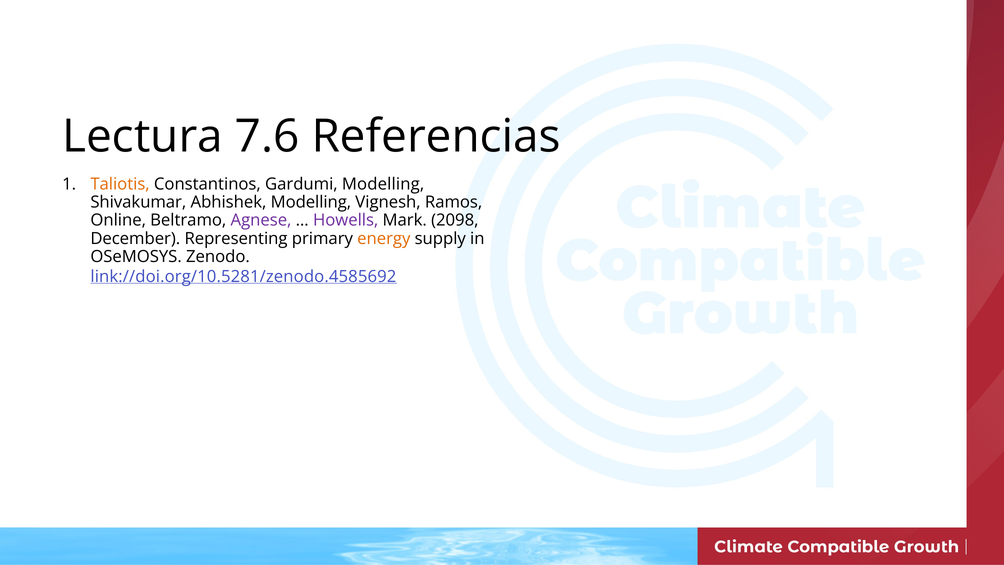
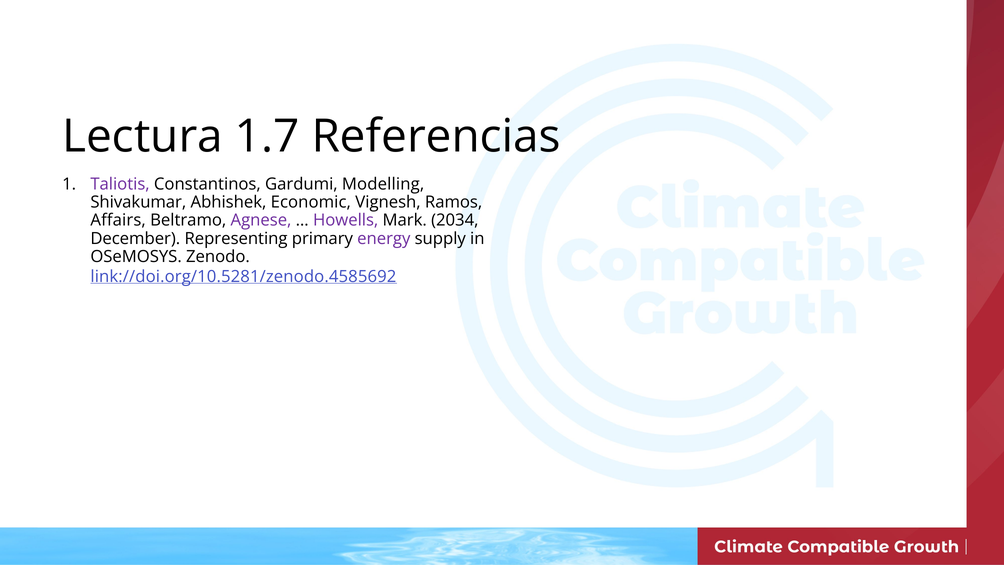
7.6: 7.6 -> 1.7 (267, 136)
Taliotis colour: orange -> purple (120, 184)
Abhishek Modelling: Modelling -> Economic (311, 202)
Online: Online -> Affairs (118, 220)
2098: 2098 -> 2034 (455, 220)
energy colour: orange -> purple (384, 238)
